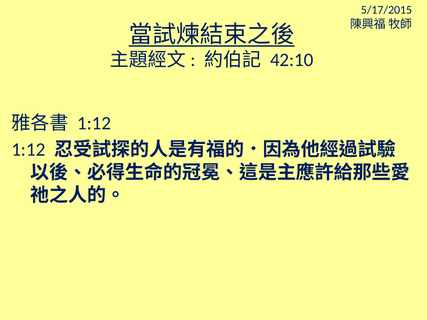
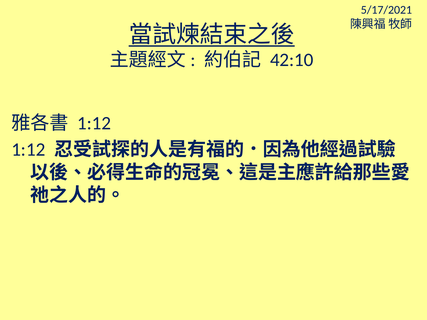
5/17/2015: 5/17/2015 -> 5/17/2021 (386, 10)
